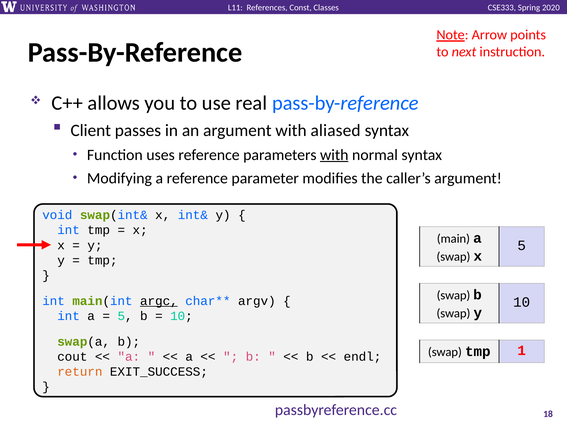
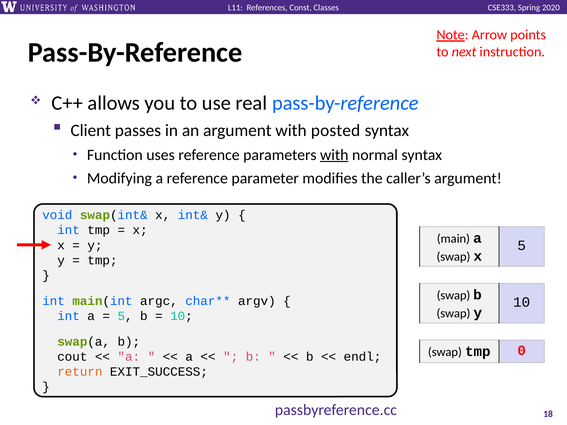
aliased: aliased -> posted (336, 131)
argc underline: present -> none (159, 301)
1: 1 -> 0 (522, 351)
